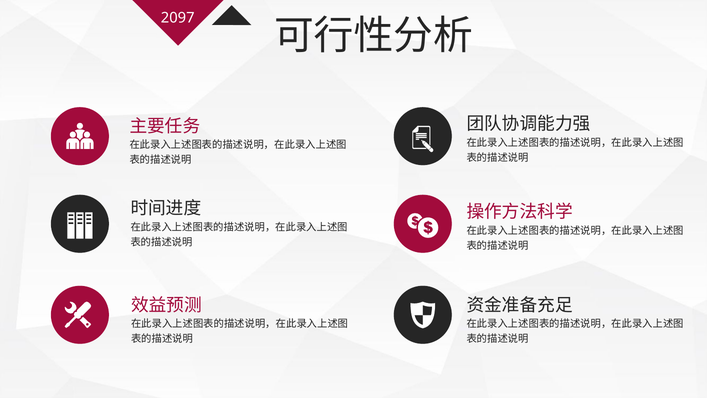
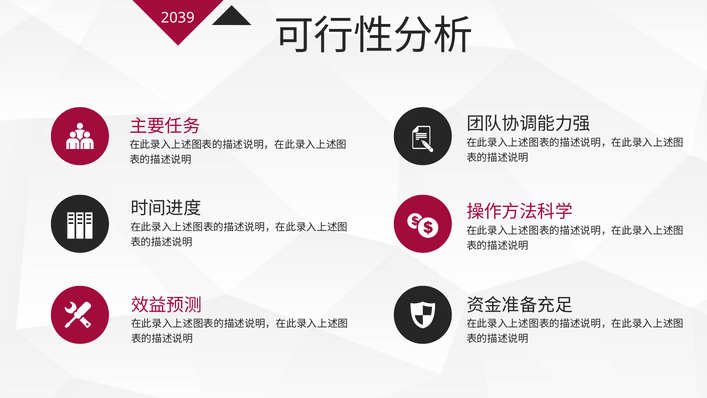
2097: 2097 -> 2039 (178, 18)
